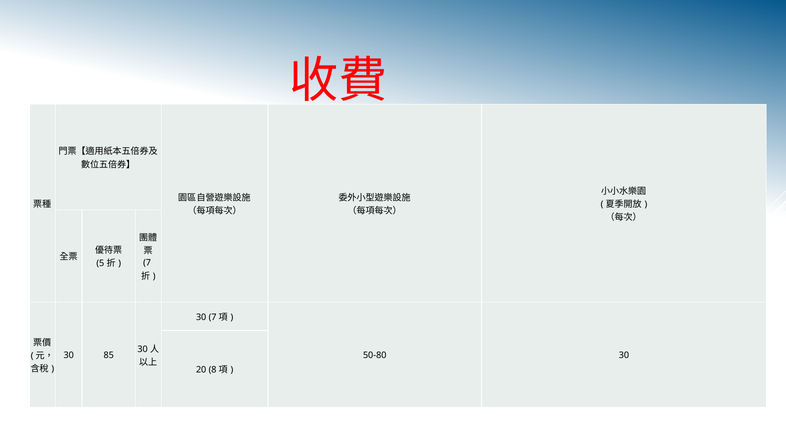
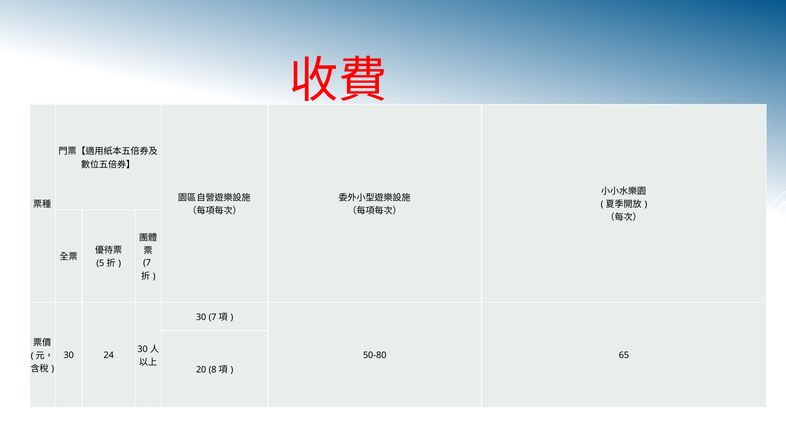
85: 85 -> 24 (109, 355)
50-80 30: 30 -> 65 (624, 355)
